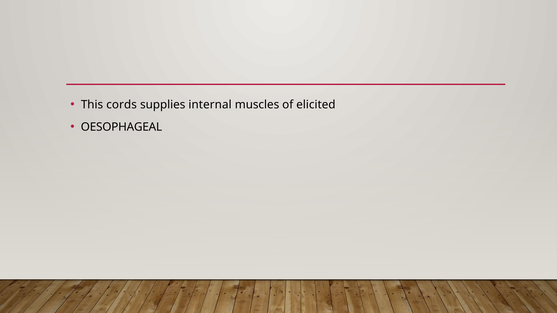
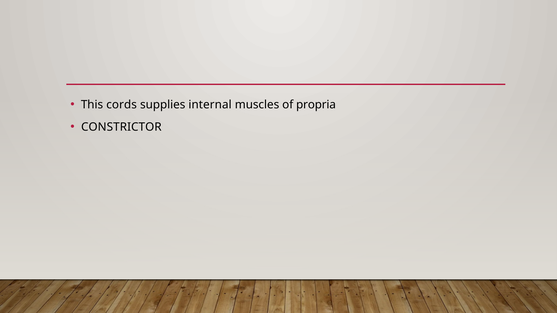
elicited: elicited -> propria (316, 105)
OESOPHAGEAL: OESOPHAGEAL -> CONSTRICTOR (121, 127)
